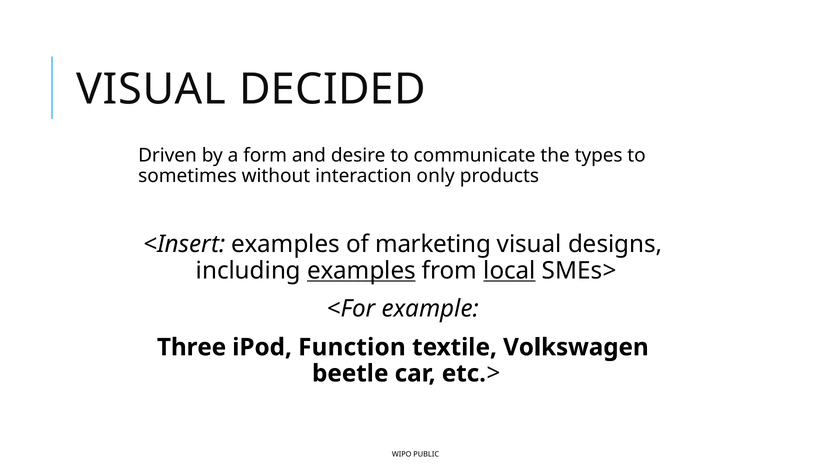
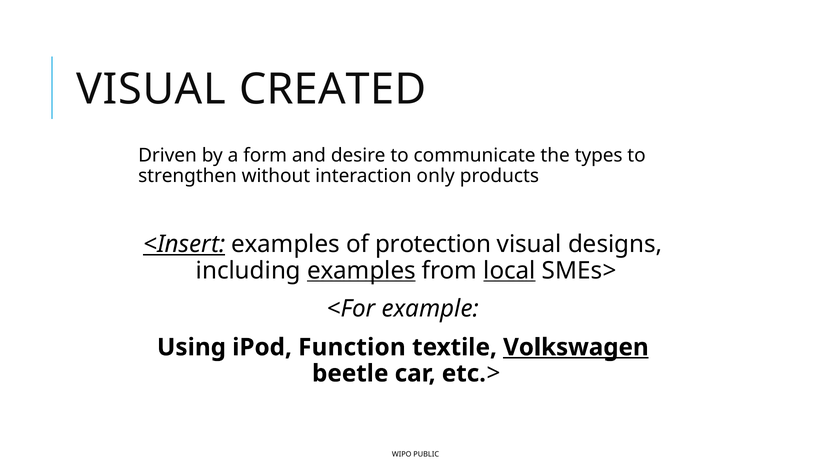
DECIDED: DECIDED -> CREATED (333, 89)
sometimes: sometimes -> strengthen (187, 176)
<Insert underline: none -> present (184, 244)
marketing: marketing -> protection (433, 244)
Three: Three -> Using (192, 347)
Volkswagen underline: none -> present (576, 347)
